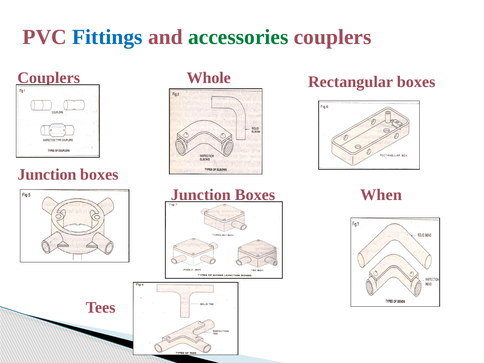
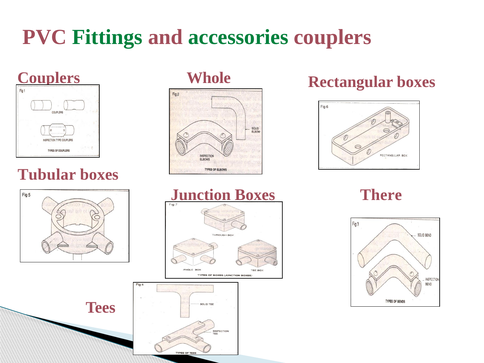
Fittings colour: blue -> green (107, 37)
Junction: Junction -> Tubular (47, 175)
When: When -> There (381, 195)
